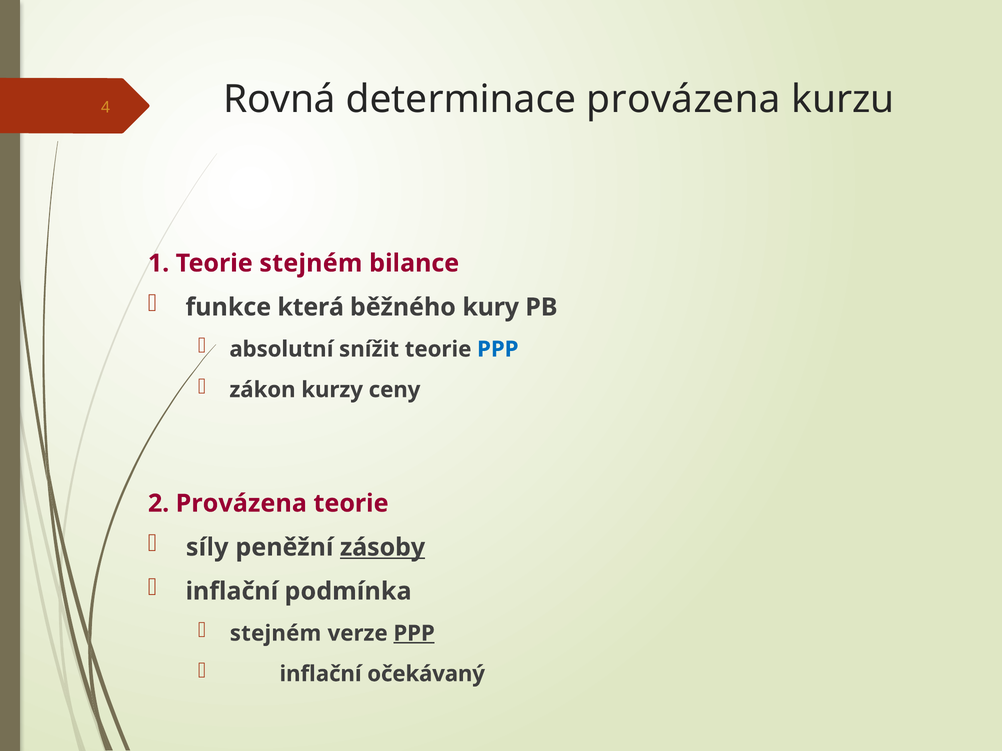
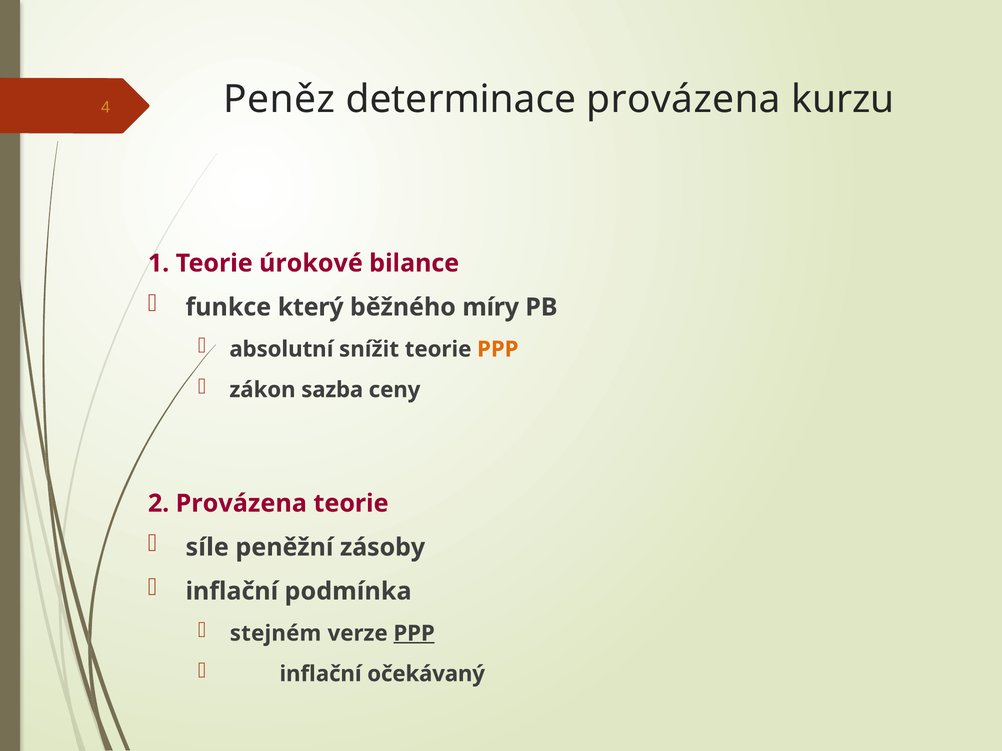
Rovná: Rovná -> Peněz (279, 100)
Teorie stejném: stejném -> úrokové (311, 263)
která: která -> který (311, 307)
kury: kury -> míry (491, 307)
PPP colour: blue -> orange (498, 349)
kurzy: kurzy -> sazba (332, 390)
síly: síly -> síle (207, 548)
zásoby underline: present -> none (383, 548)
